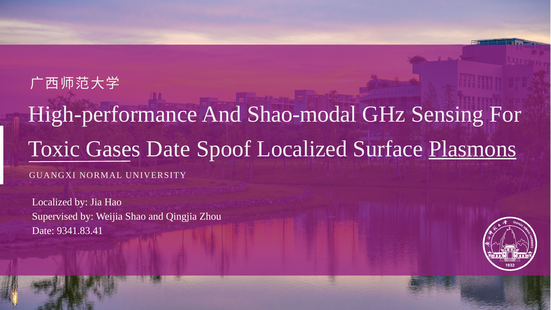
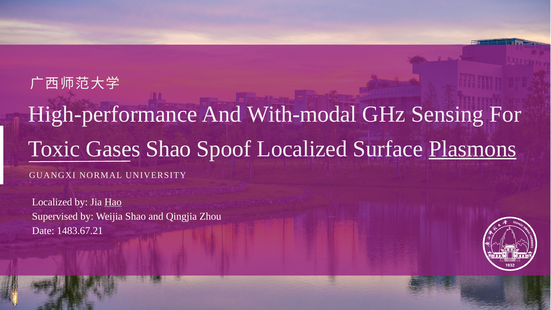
Shao-modal: Shao-modal -> With-modal (302, 114)
Gases Date: Date -> Shao (168, 149)
Hao underline: none -> present (113, 202)
9341.83.41: 9341.83.41 -> 1483.67.21 (80, 231)
